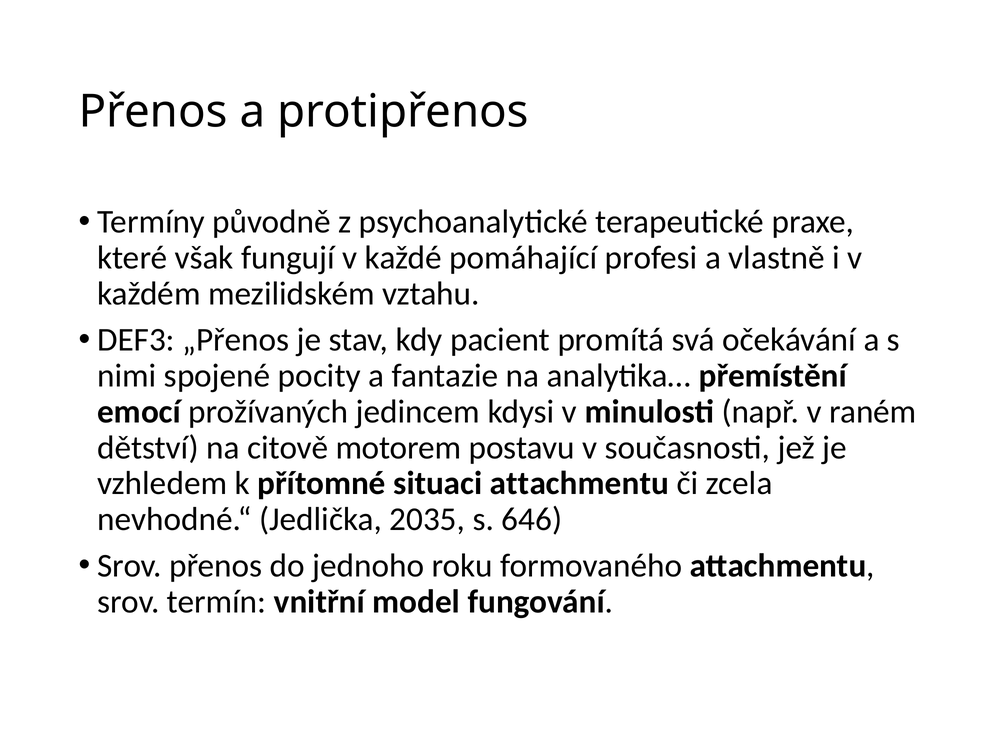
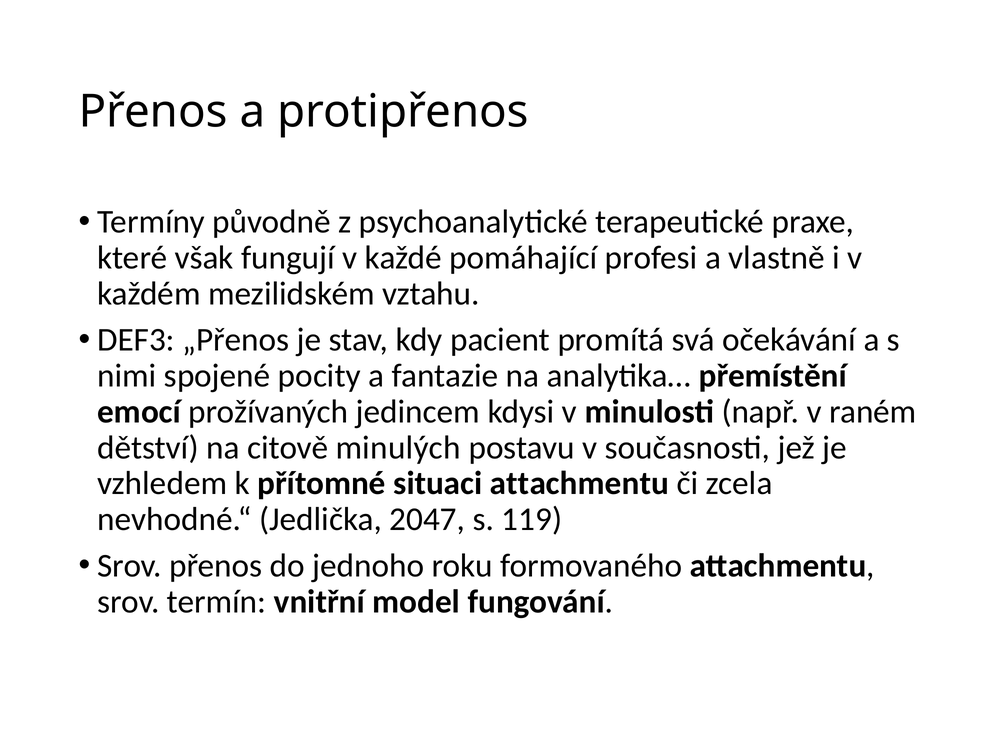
motorem: motorem -> minulých (398, 448)
2035: 2035 -> 2047 (427, 520)
646: 646 -> 119 (532, 520)
